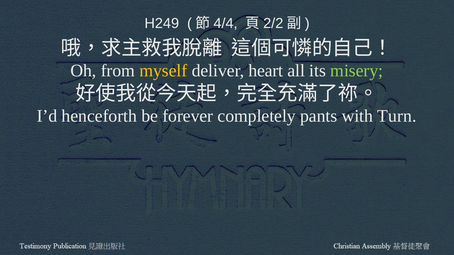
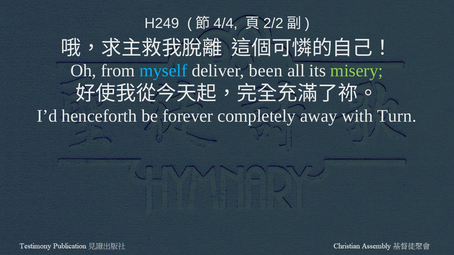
myself colour: yellow -> light blue (163, 71)
heart: heart -> been (266, 71)
pants: pants -> away (319, 116)
